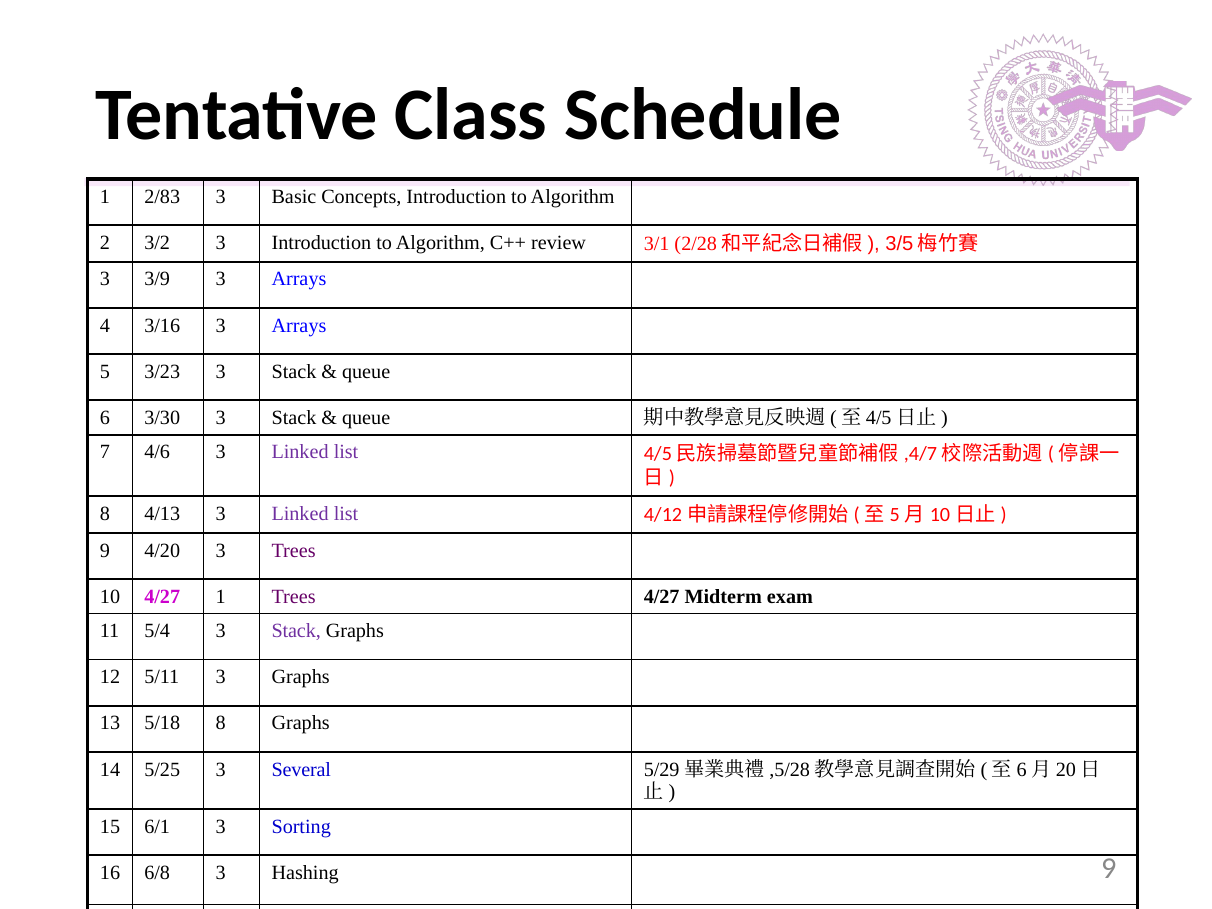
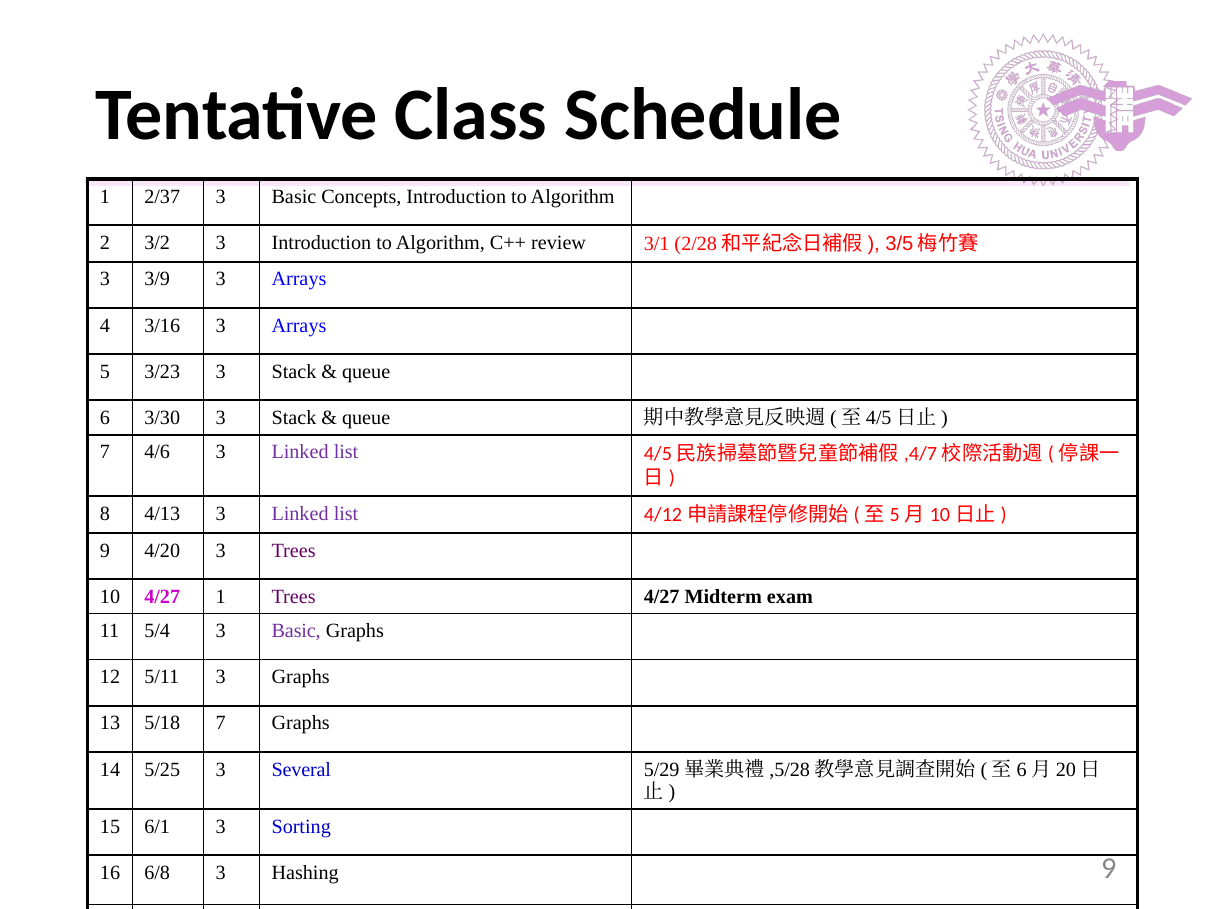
2/83: 2/83 -> 2/37 (162, 196)
5/4 3 Stack: Stack -> Basic (296, 631)
5/18 8: 8 -> 7 (221, 723)
